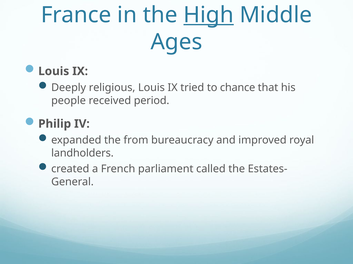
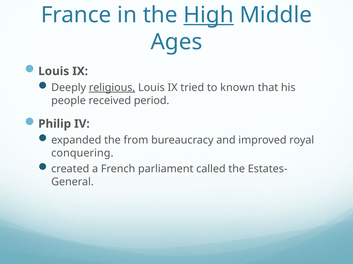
religious underline: none -> present (112, 88)
chance: chance -> known (237, 88)
landholders: landholders -> conquering (82, 153)
